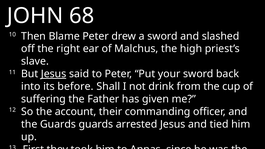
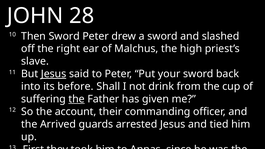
68: 68 -> 28 (82, 16)
Then Blame: Blame -> Sword (64, 36)
the underline: none -> present (77, 99)
the Guards: Guards -> Arrived (58, 124)
